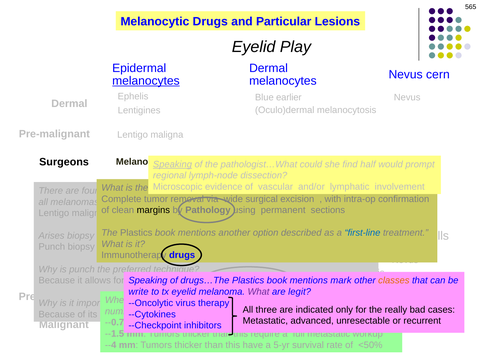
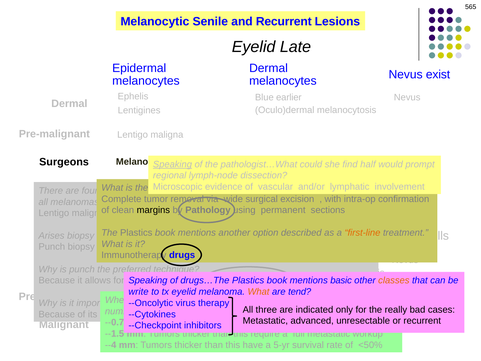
Melanocytic Drugs: Drugs -> Senile (210, 22)
and Particular: Particular -> Recurrent (284, 22)
Play: Play -> Late (295, 47)
cern: cern -> exist (438, 75)
melanocytes underline: present -> none (146, 81)
first-line colour: blue -> orange (362, 233)
mark: mark -> basic (341, 280)
What colour: purple -> orange (259, 292)
legit: legit -> tend (300, 292)
